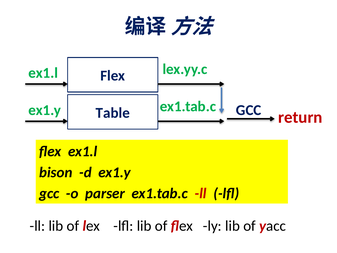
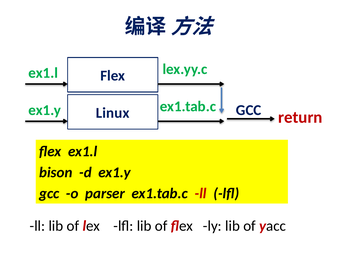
Table: Table -> Linux (113, 113)
